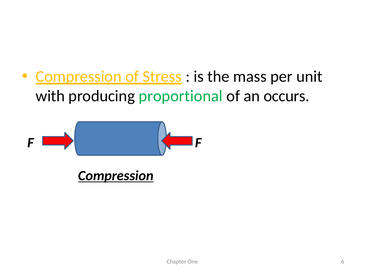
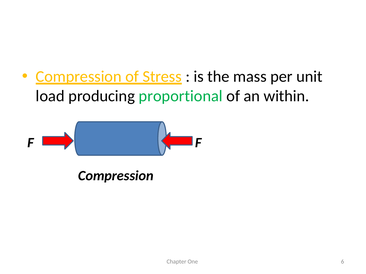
with: with -> load (50, 96)
occurs: occurs -> within (286, 96)
Compression underline: present -> none (116, 176)
